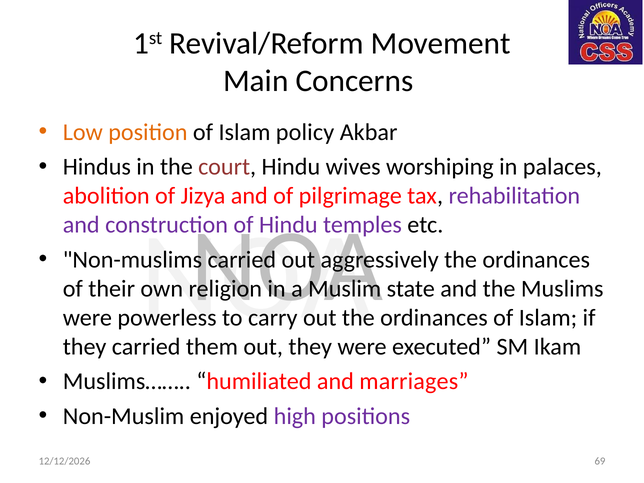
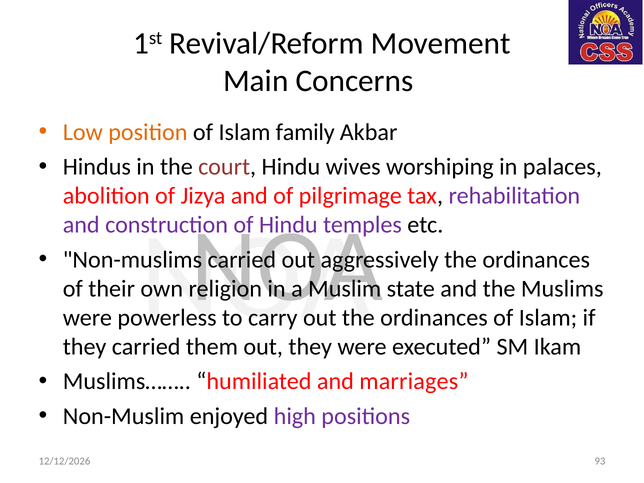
policy: policy -> family (305, 132)
69: 69 -> 93 (600, 461)
